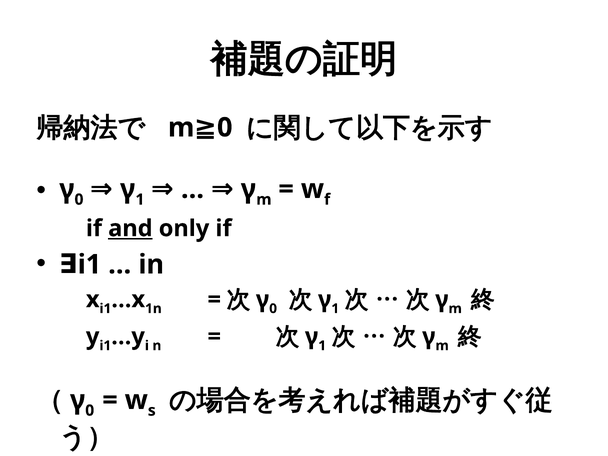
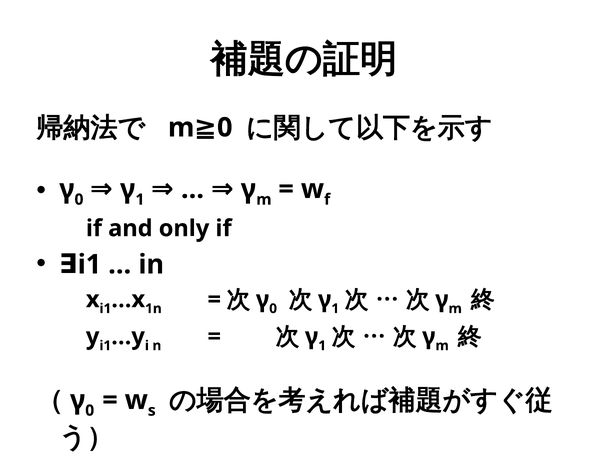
and underline: present -> none (130, 228)
